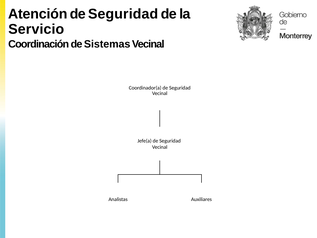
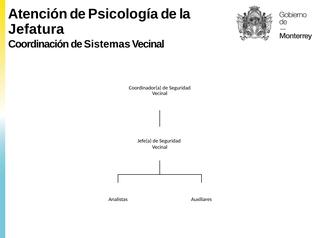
Seguridad: Seguridad -> Psicología (123, 14)
Servicio: Servicio -> Jefatura (36, 29)
